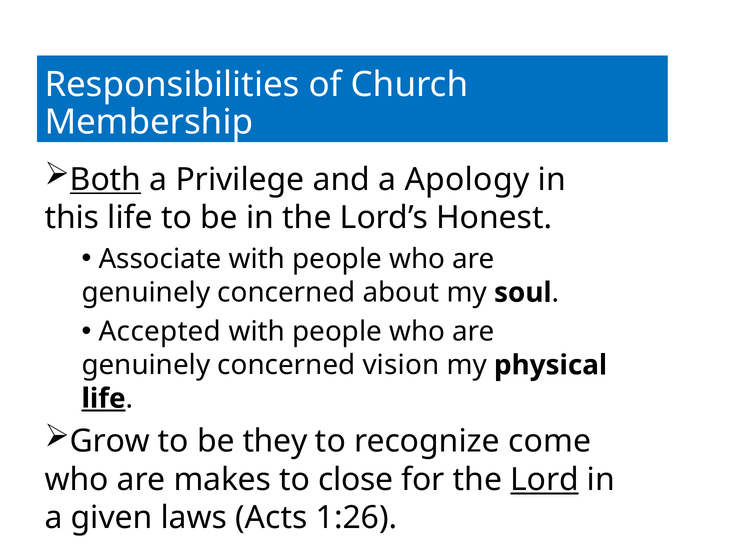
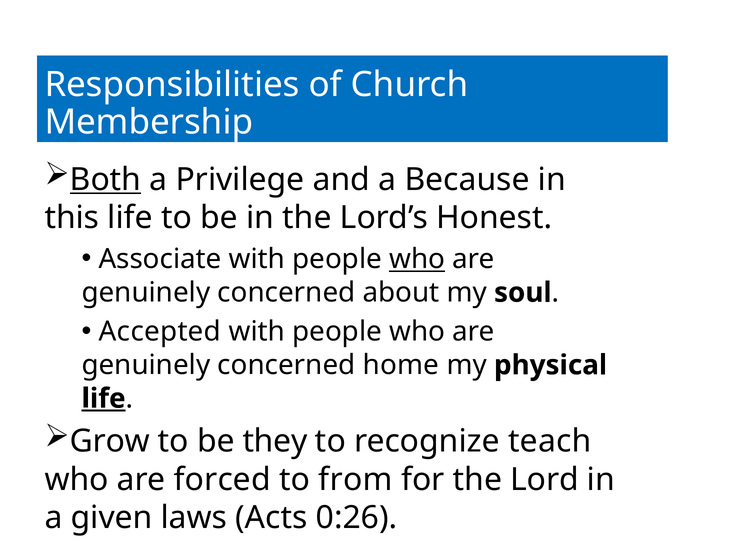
Apology: Apology -> Because (467, 180)
who underline: none -> present (417, 259)
vision: vision -> home (401, 365)
come: come -> teach (550, 442)
makes: makes -> forced (222, 480)
close: close -> from (355, 480)
Lord underline: present -> none (545, 480)
1:26: 1:26 -> 0:26 (356, 518)
